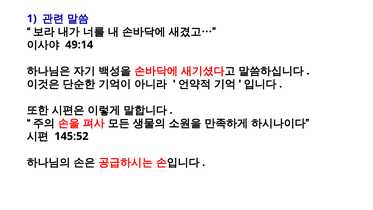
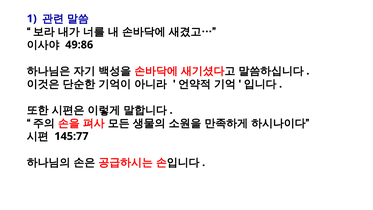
49:14: 49:14 -> 49:86 (79, 45)
145:52: 145:52 -> 145:77 (71, 136)
